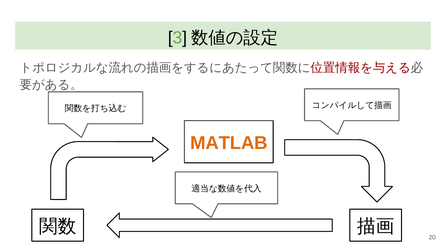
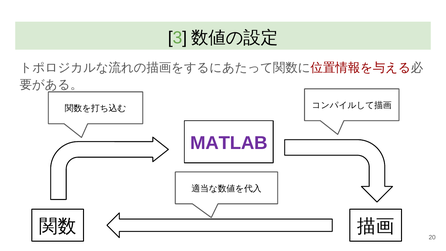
MATLAB colour: orange -> purple (229, 143)
